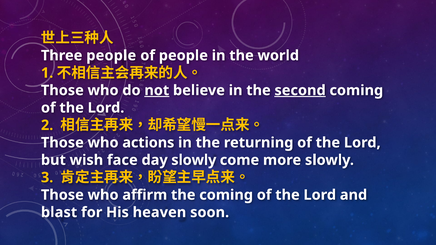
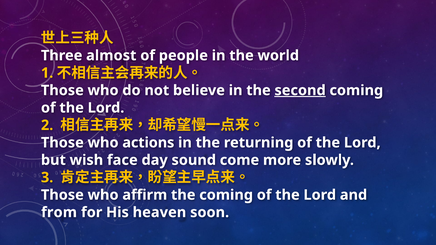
Three people: people -> almost (111, 56)
not underline: present -> none (157, 90)
day slowly: slowly -> sound (194, 160)
blast: blast -> from (59, 213)
